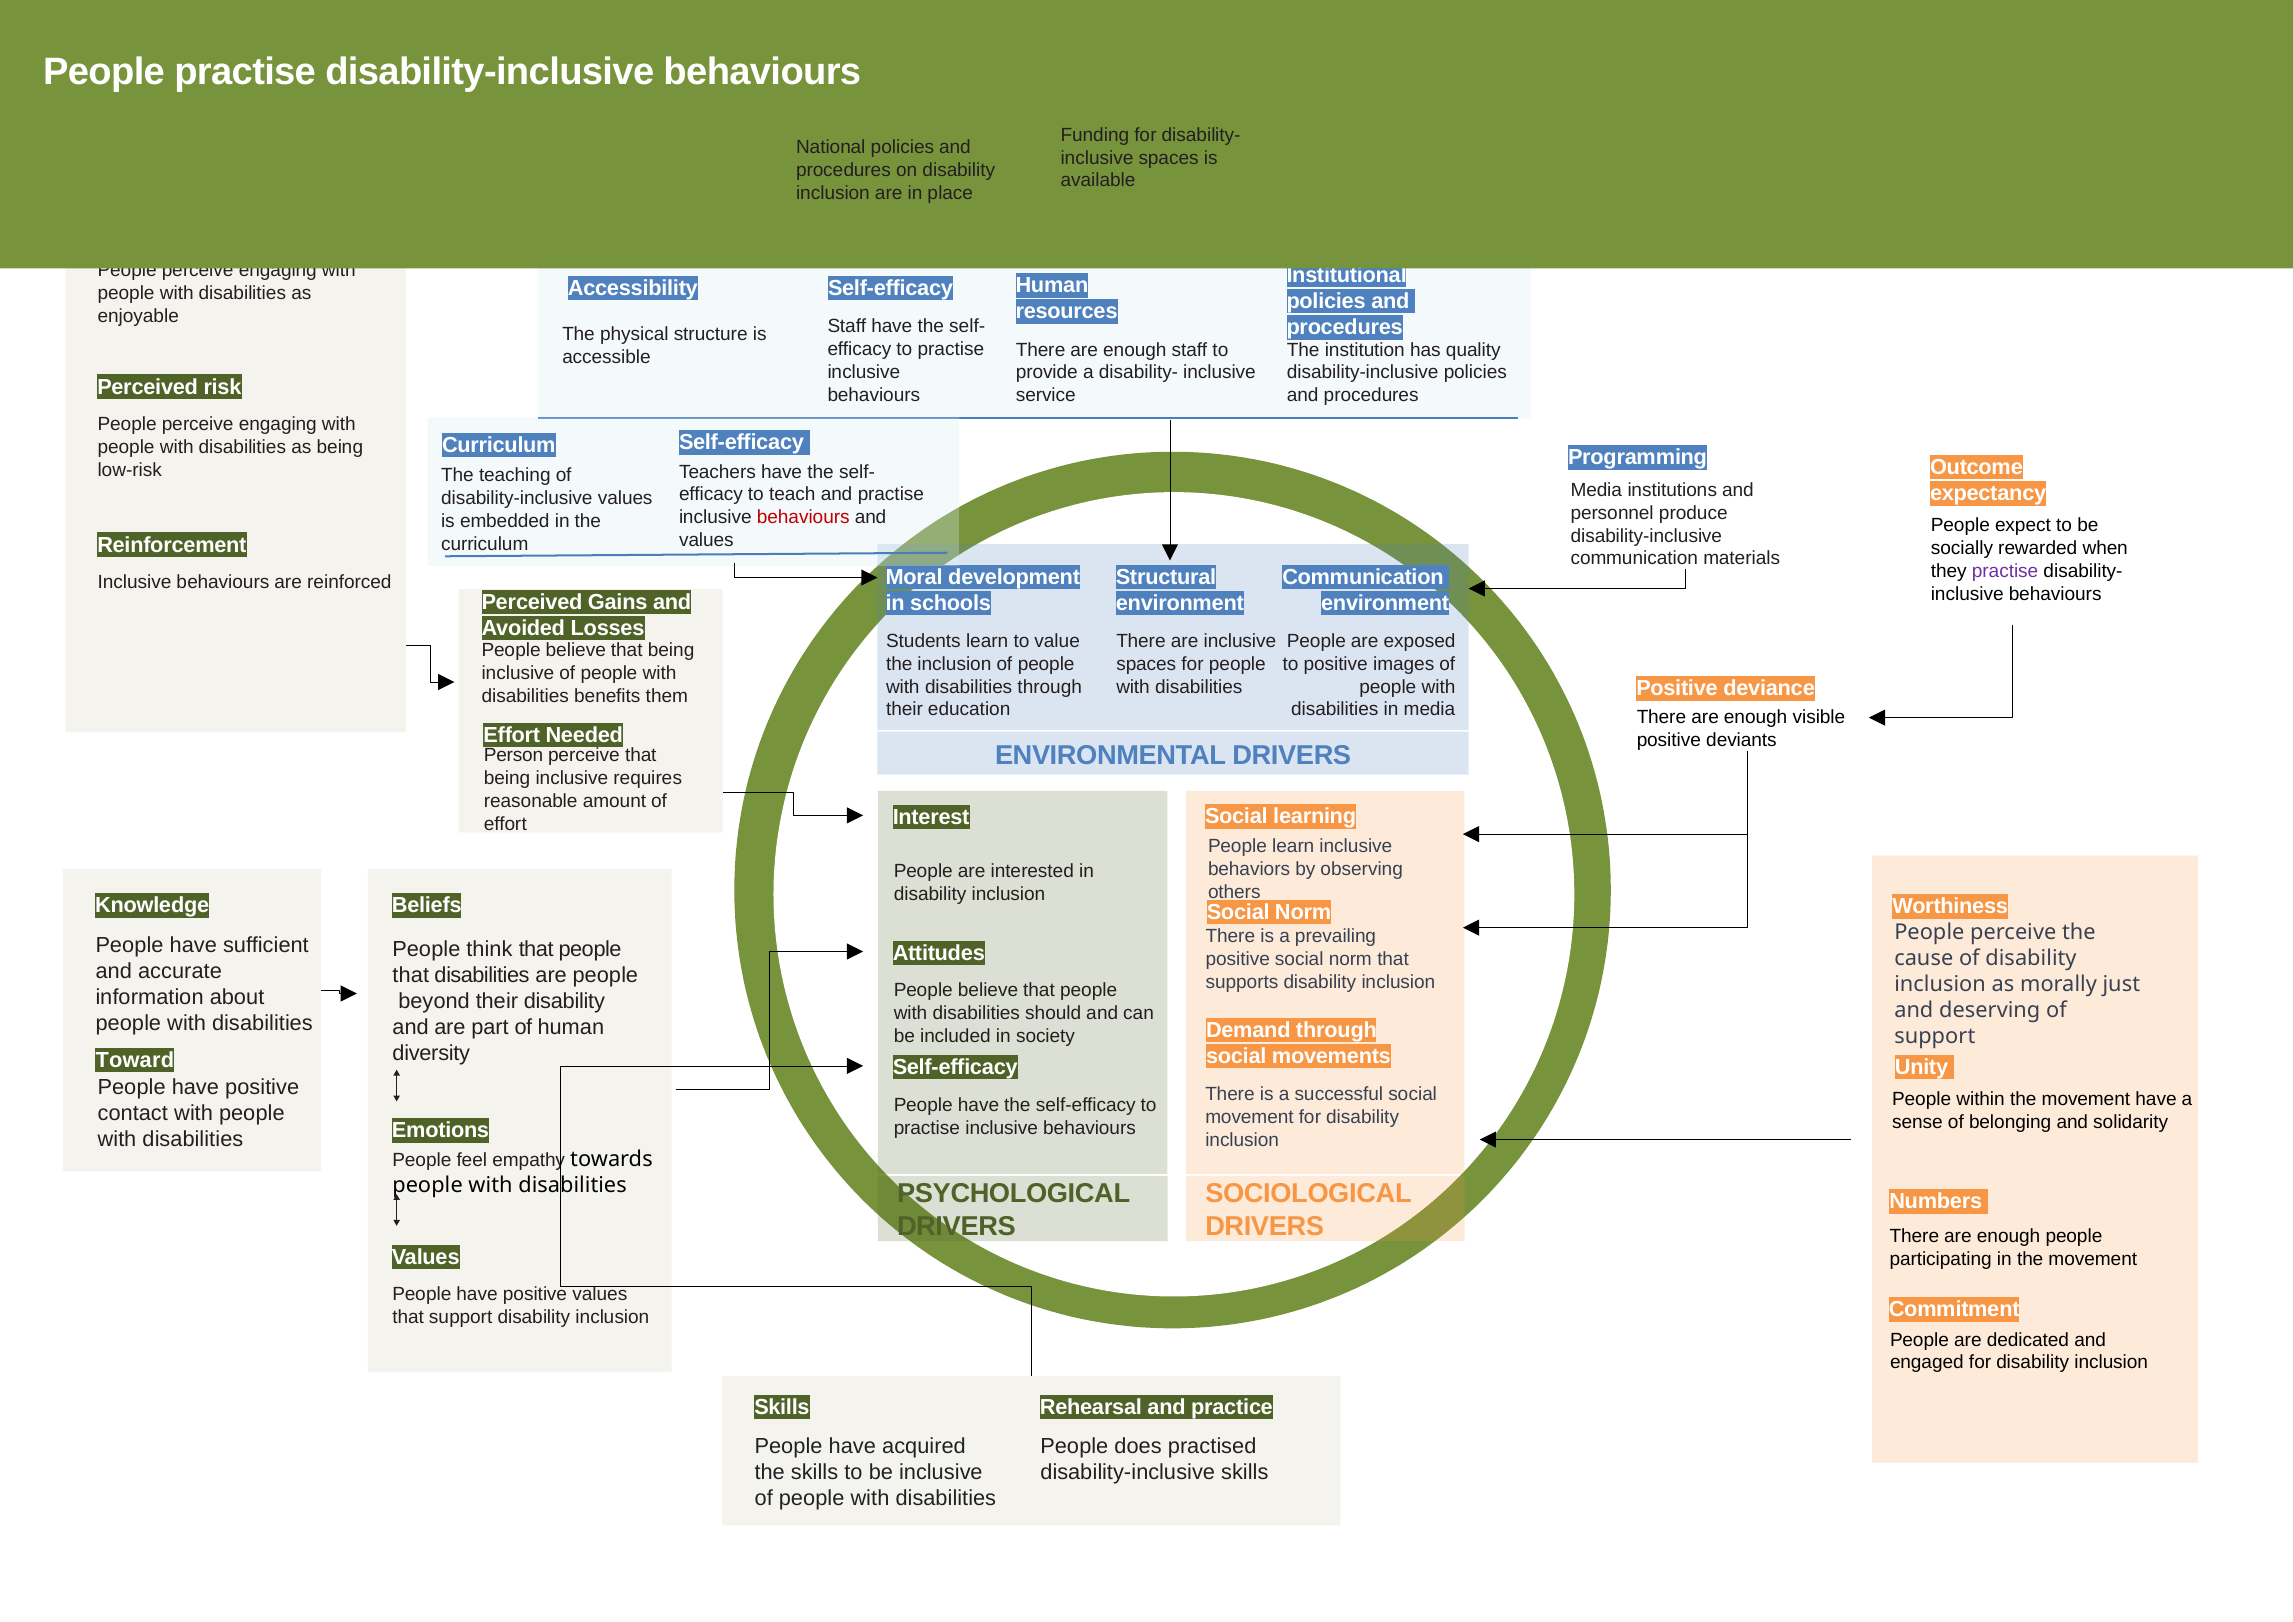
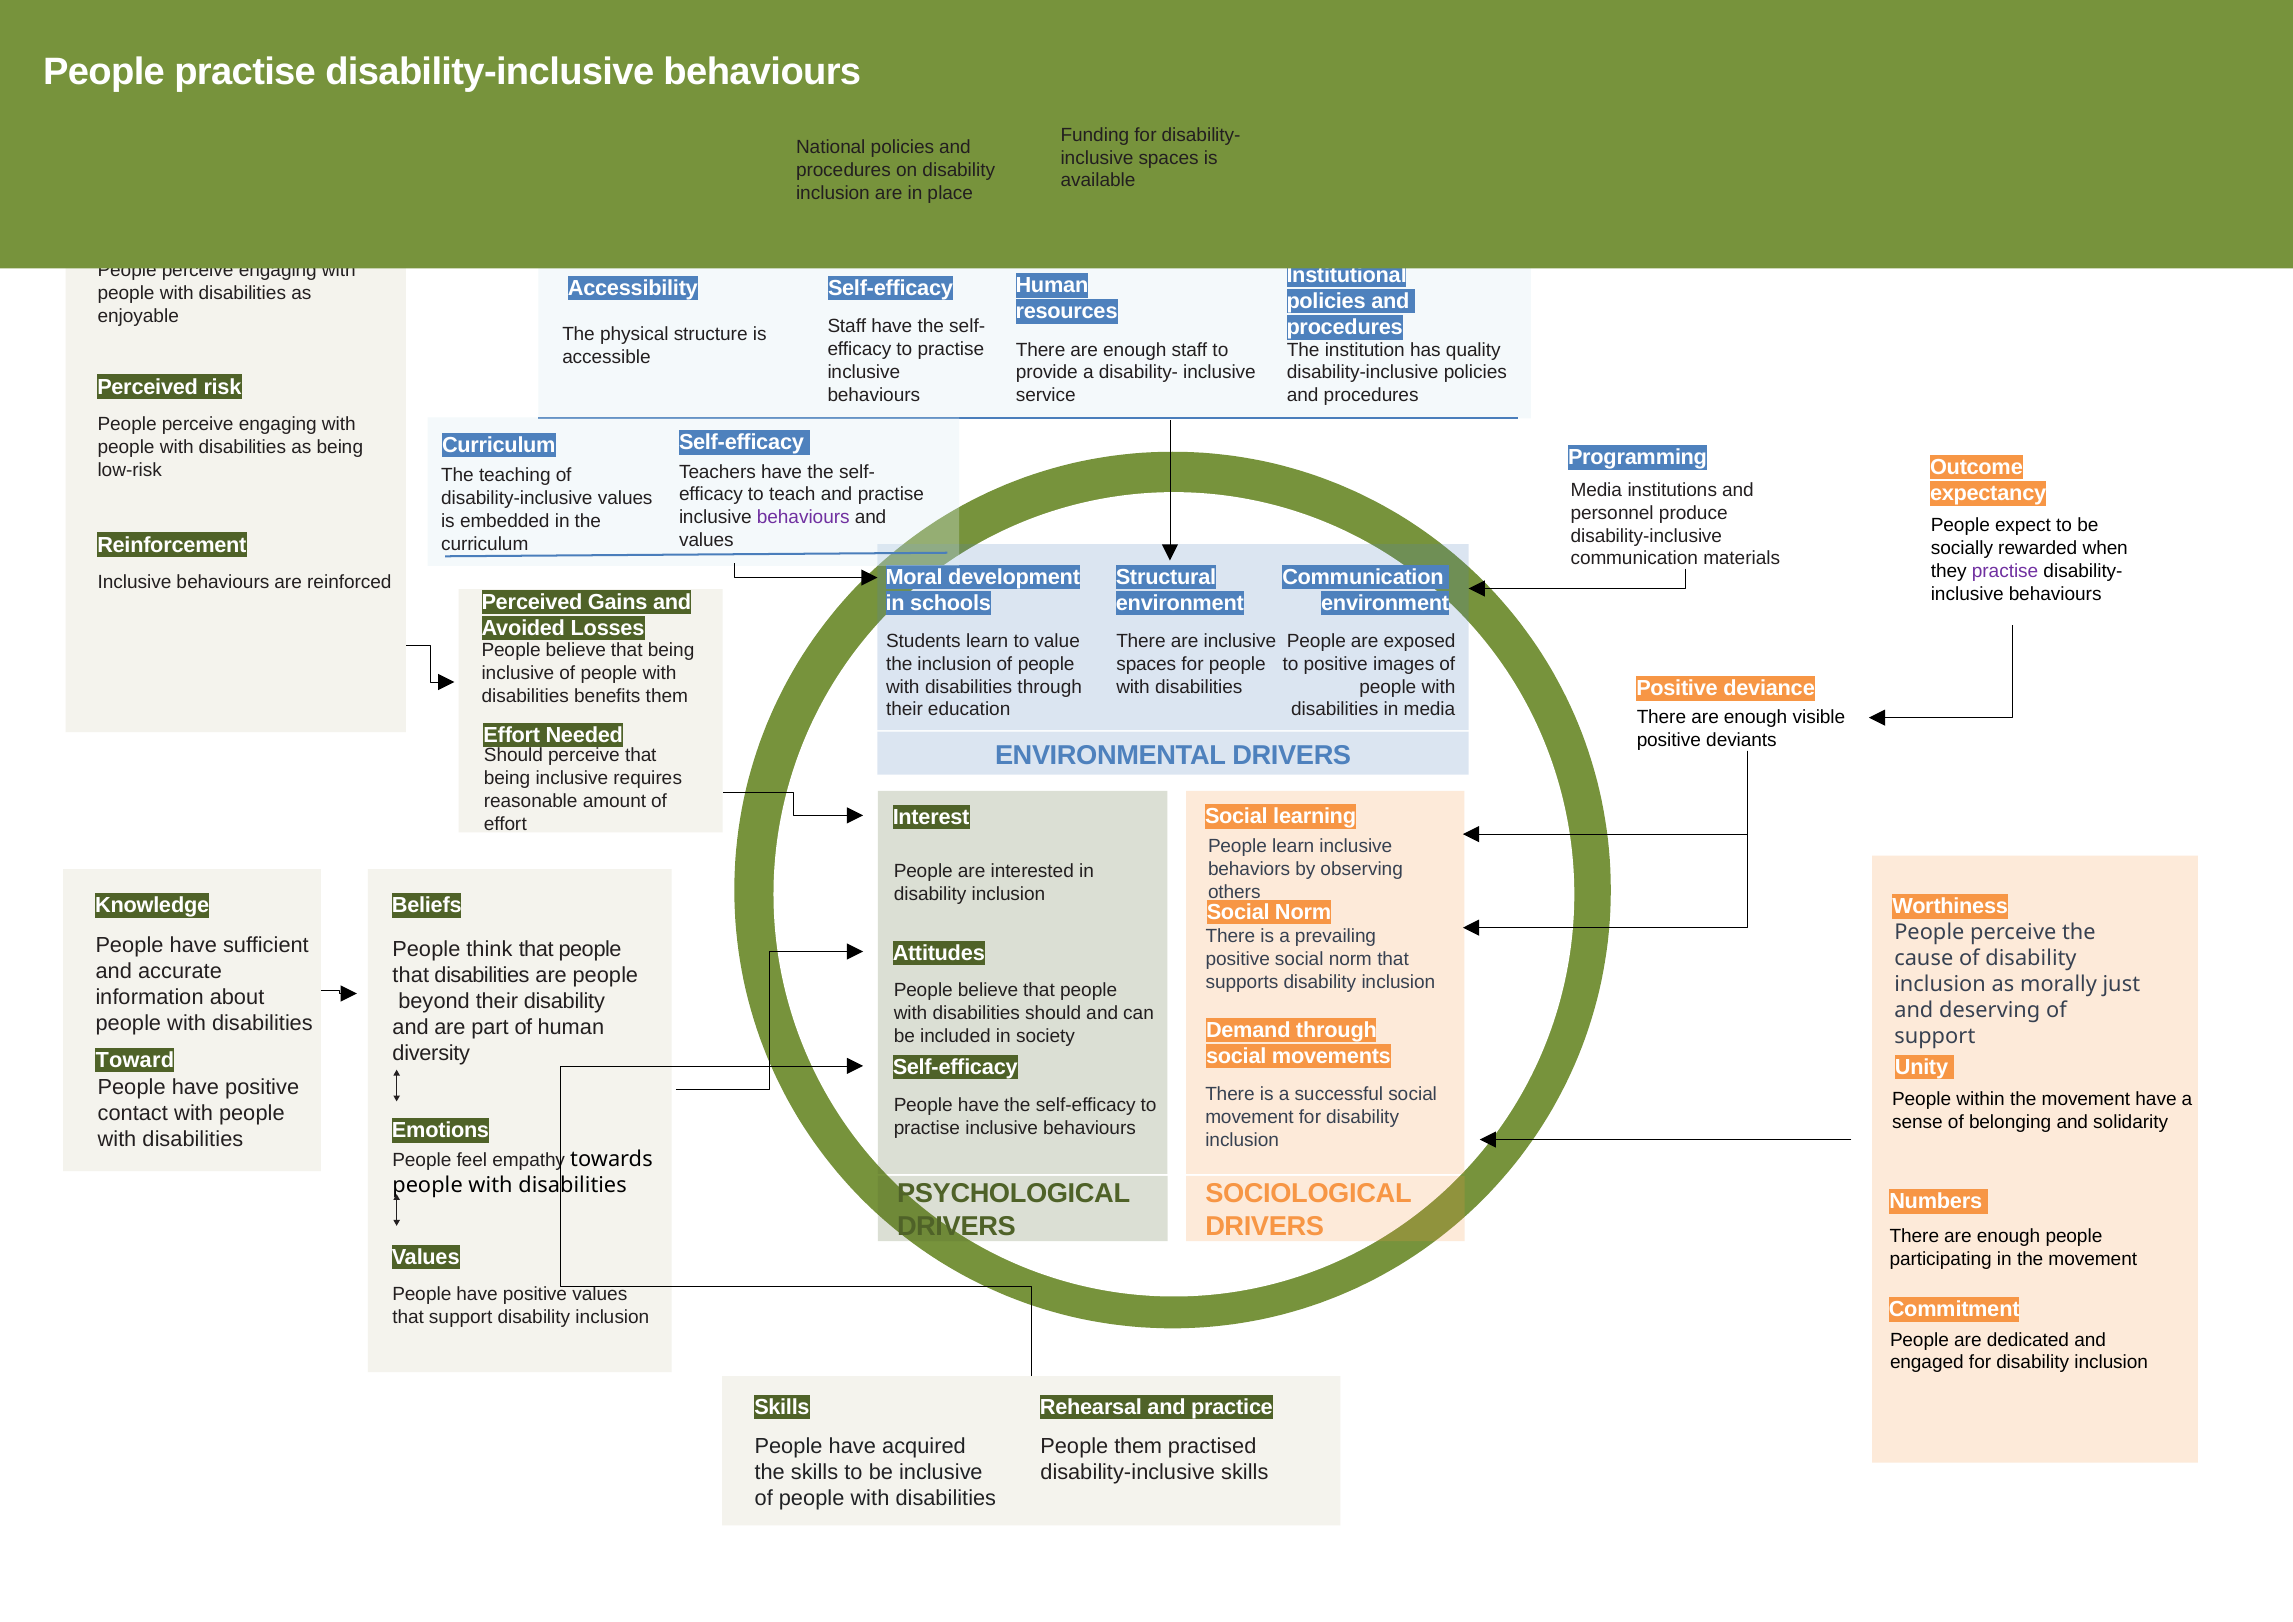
behaviours colour: red -> purple (803, 517)
Person: Person -> Should (513, 756)
People does: does -> them (1138, 1446)
